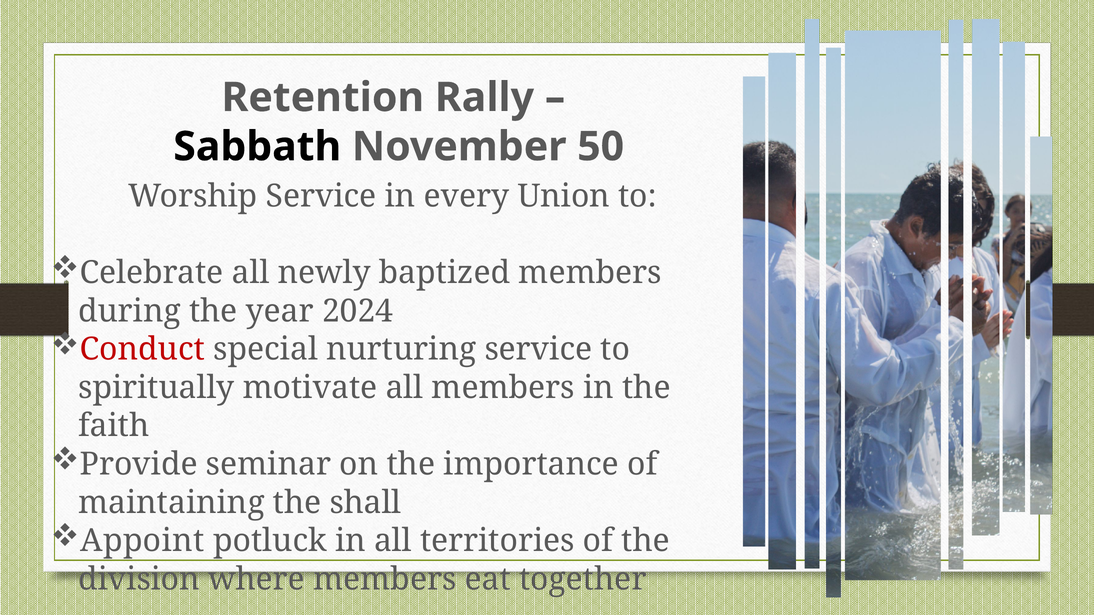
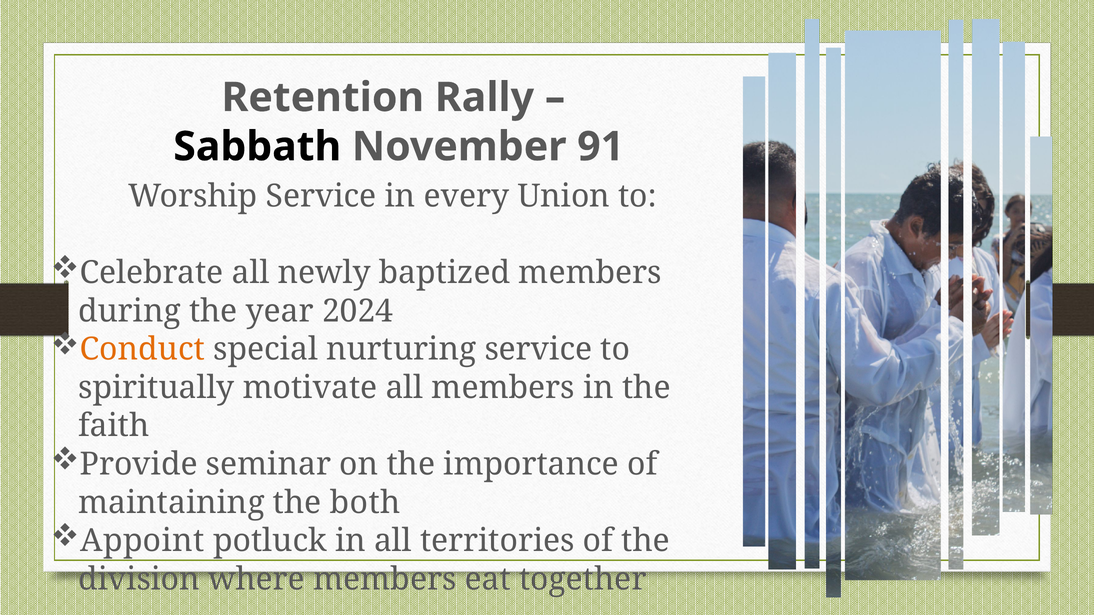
50: 50 -> 91 (601, 147)
Conduct colour: red -> orange (142, 350)
shall: shall -> both (365, 503)
